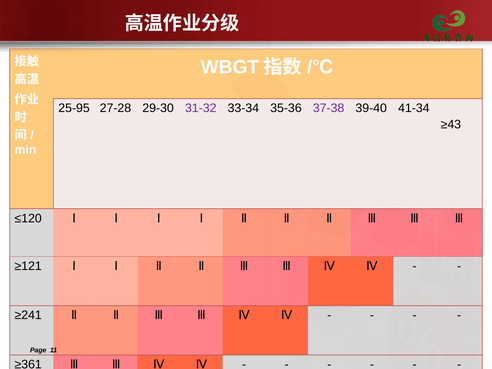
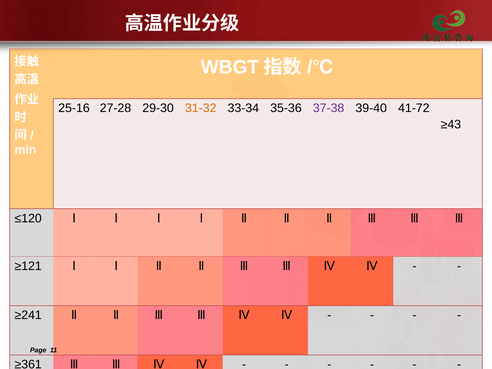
25-95: 25-95 -> 25-16 (74, 108)
31-32 colour: purple -> orange (201, 108)
41-34: 41-34 -> 41-72 (414, 108)
